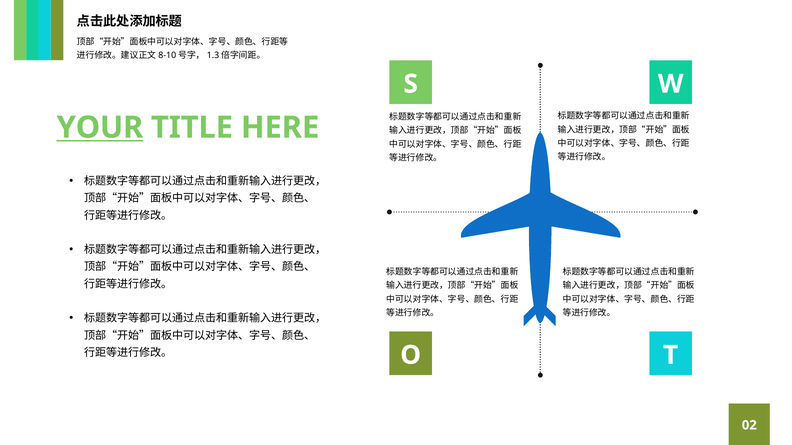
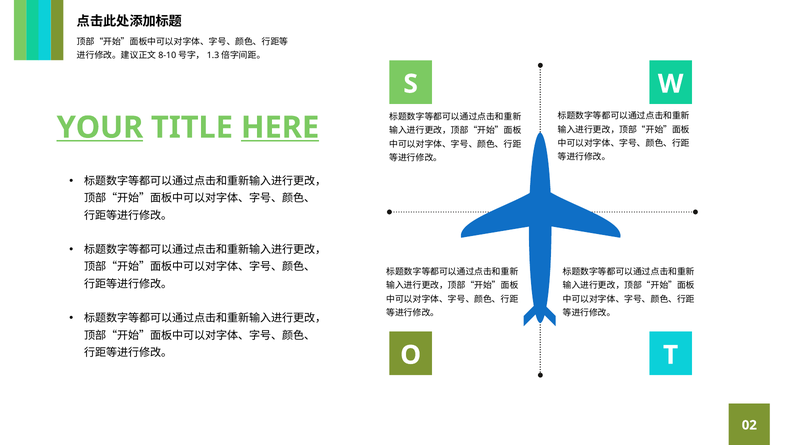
HERE underline: none -> present (280, 128)
